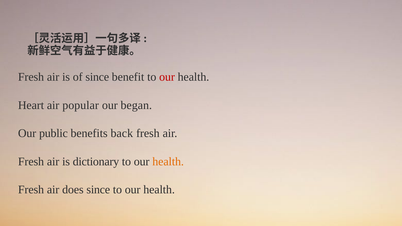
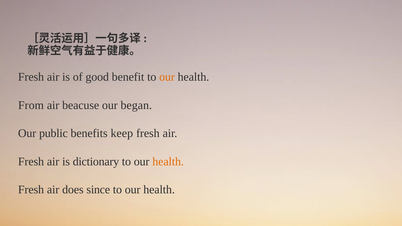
of since: since -> good (97, 77)
our colour: red -> orange (167, 77)
Heart: Heart -> From (31, 105)
popular: popular -> beacuse (81, 105)
back: back -> keep (122, 133)
